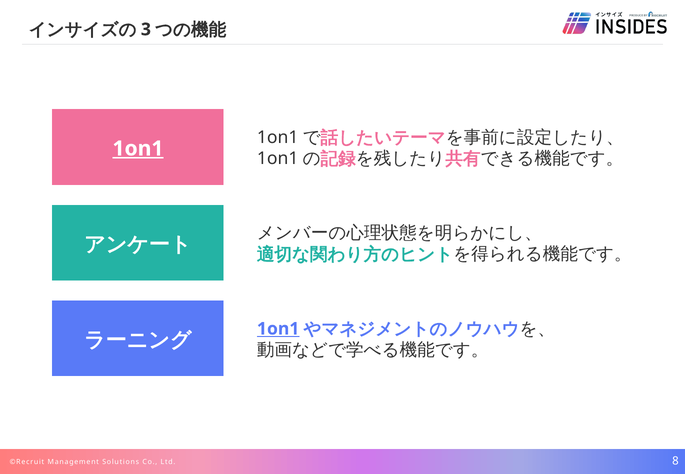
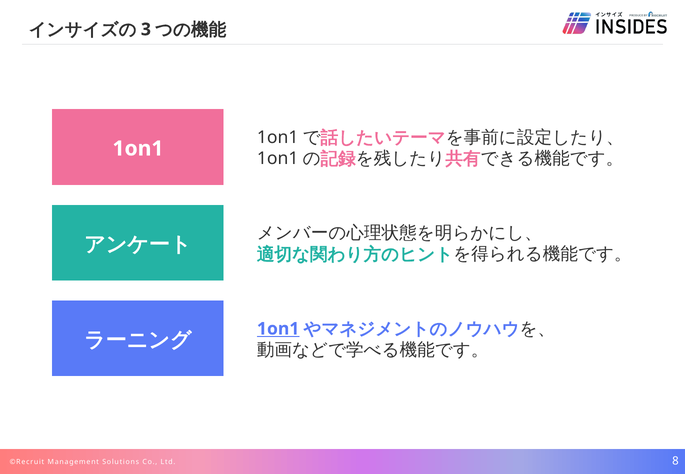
1on1 underline: present -> none (138, 149)
